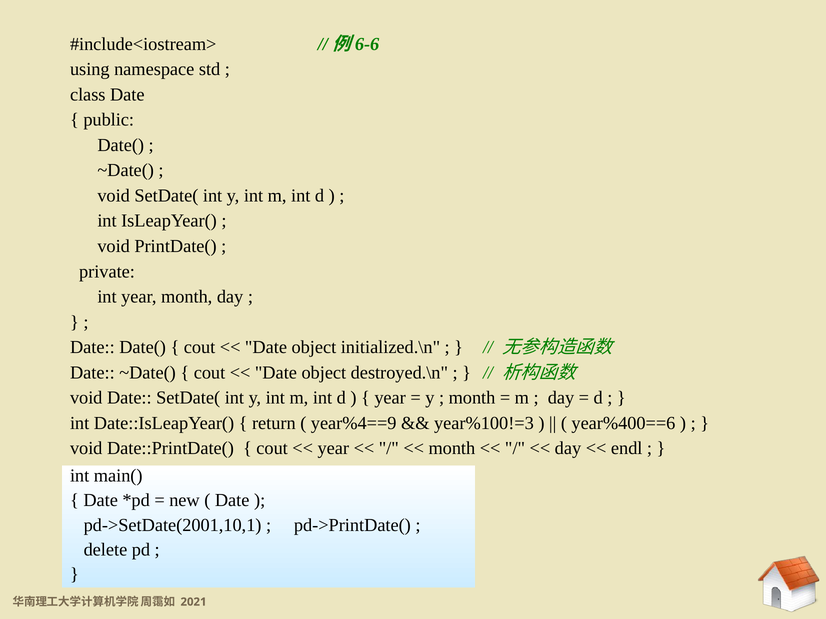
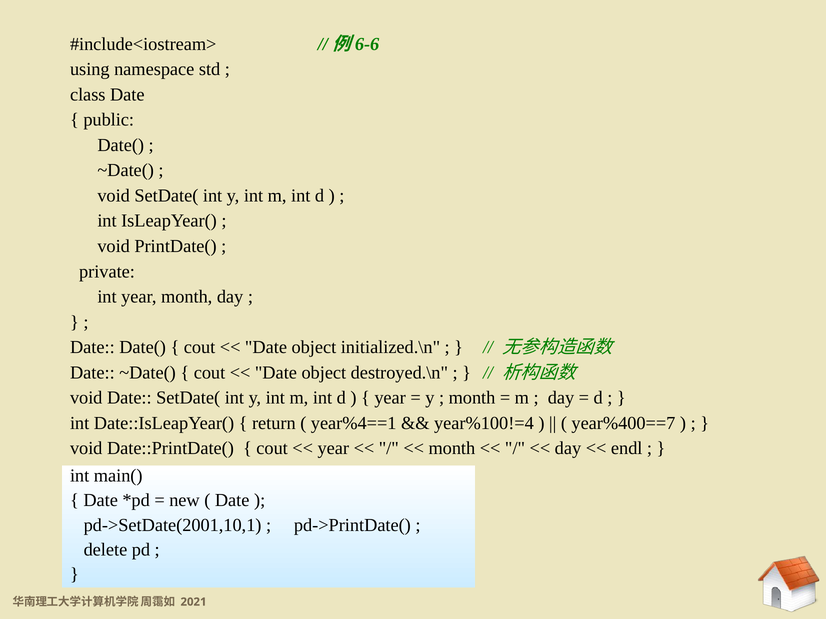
year%4==9: year%4==9 -> year%4==1 (354, 423)
year%100!=3: year%100!=3 -> year%100!=4 (484, 423)
year%400==6: year%400==6 -> year%400==7 (623, 423)
